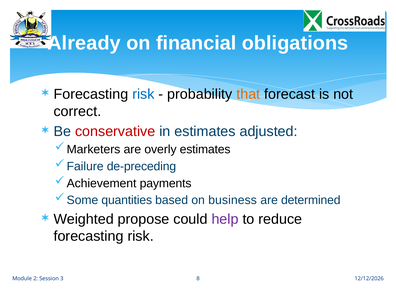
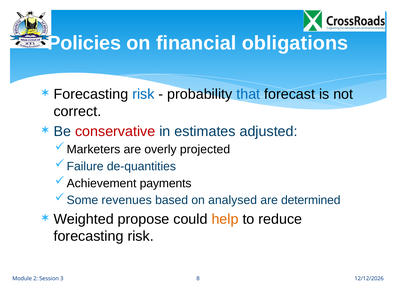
Already: Already -> Policies (84, 43)
that colour: orange -> blue (248, 94)
overly estimates: estimates -> projected (205, 149)
de-preceding: de-preceding -> de-quantities (141, 166)
quantities: quantities -> revenues (127, 200)
business: business -> analysed (233, 200)
help colour: purple -> orange (225, 219)
